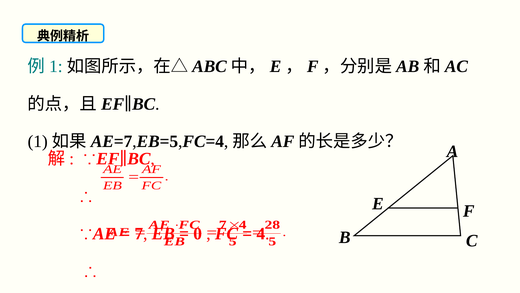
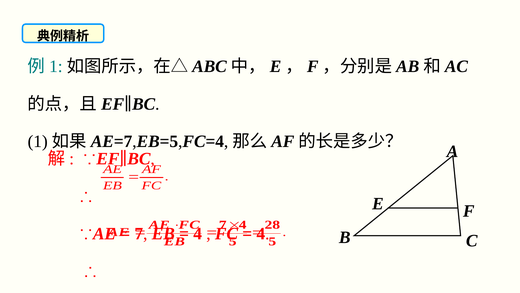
0: 0 -> 4 (198, 233)
